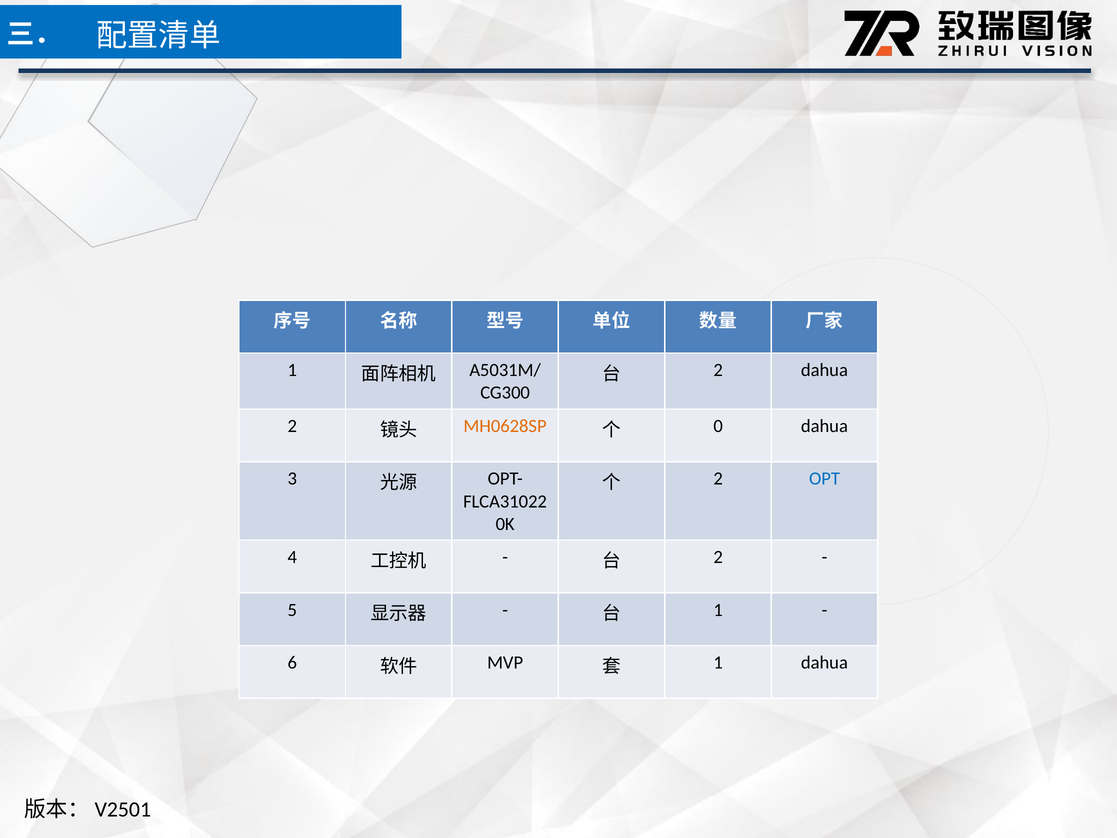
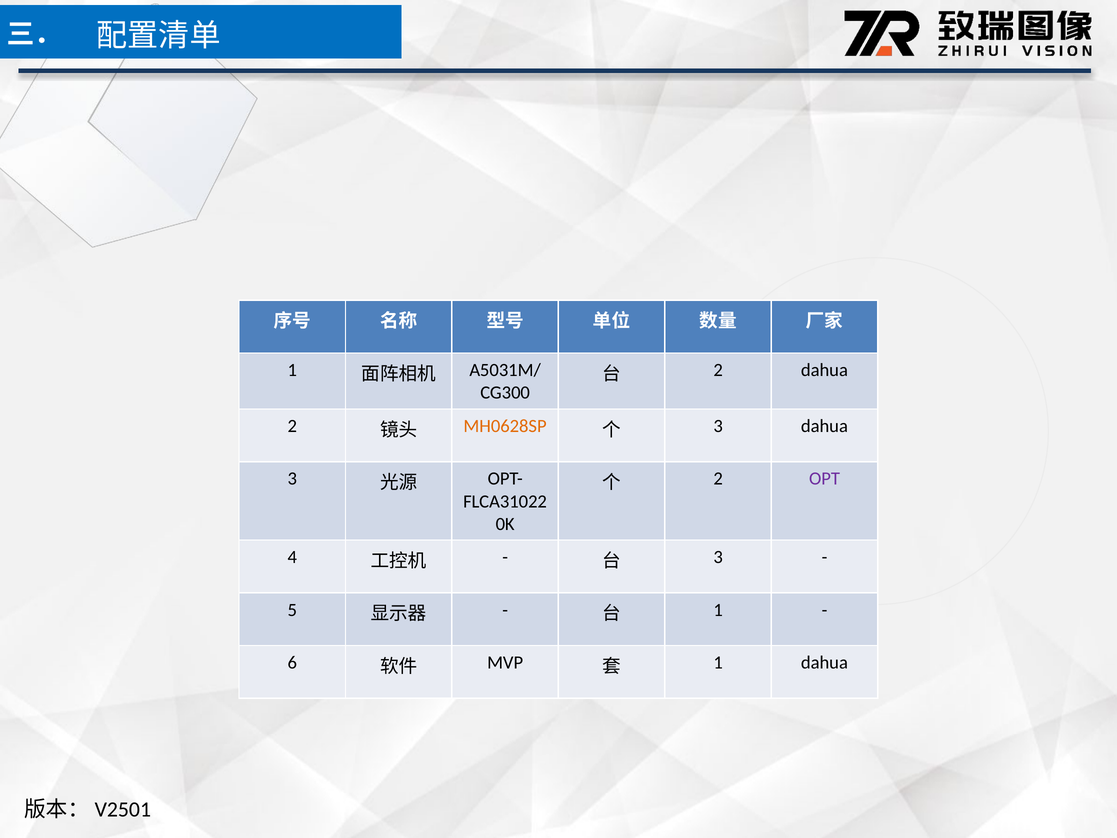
0: 0 -> 3 (718, 426)
OPT colour: blue -> purple (825, 479)
2: 2 -> 3 (718, 557)
